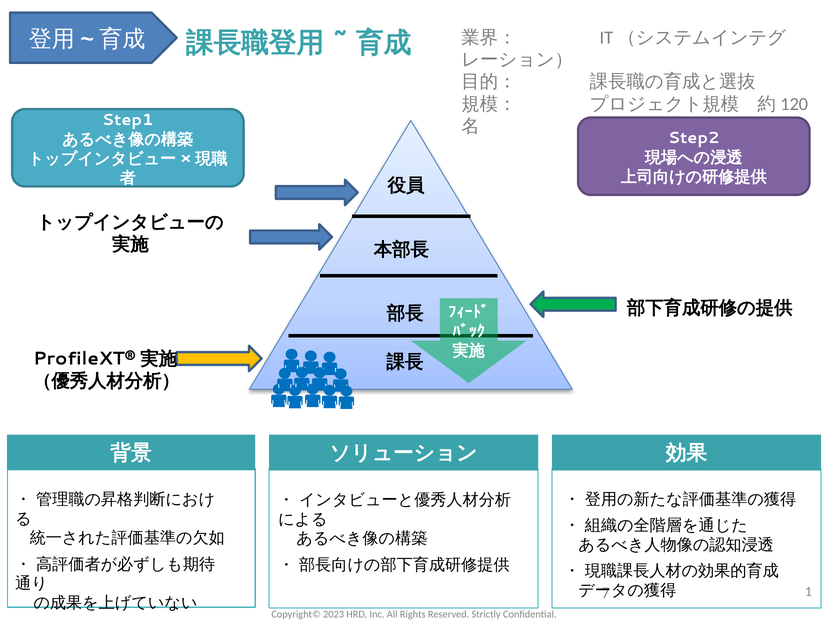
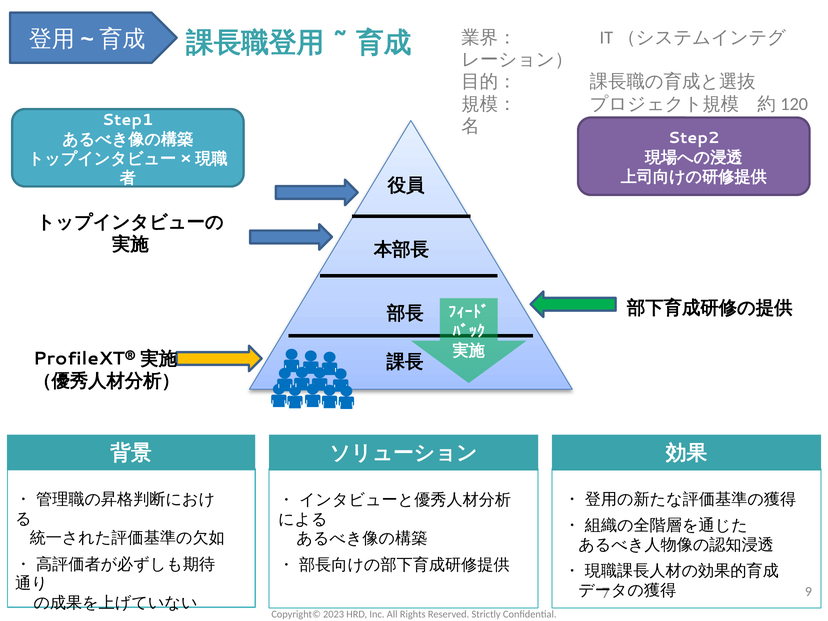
1: 1 -> 9 (808, 592)
